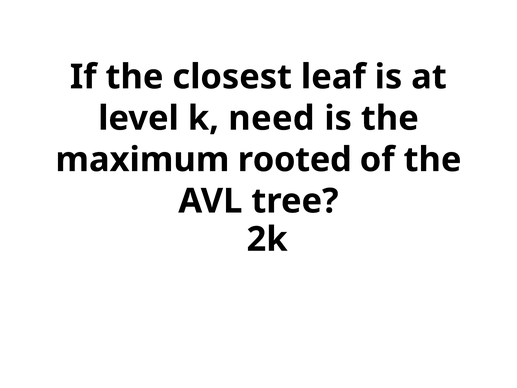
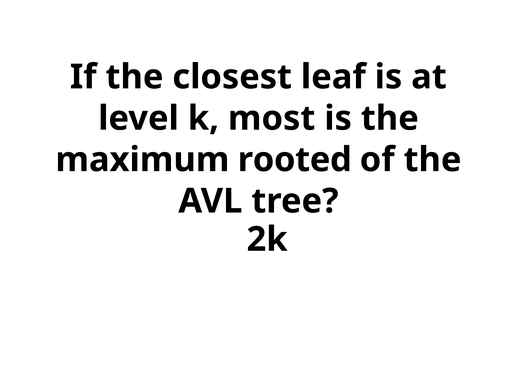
need: need -> most (272, 118)
